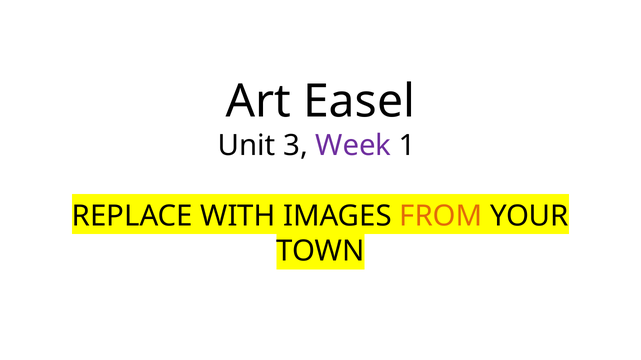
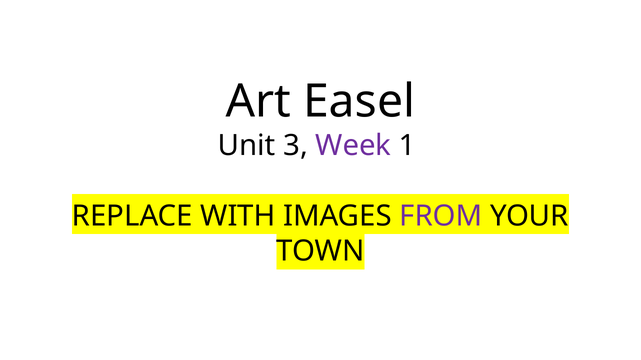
FROM colour: orange -> purple (441, 216)
